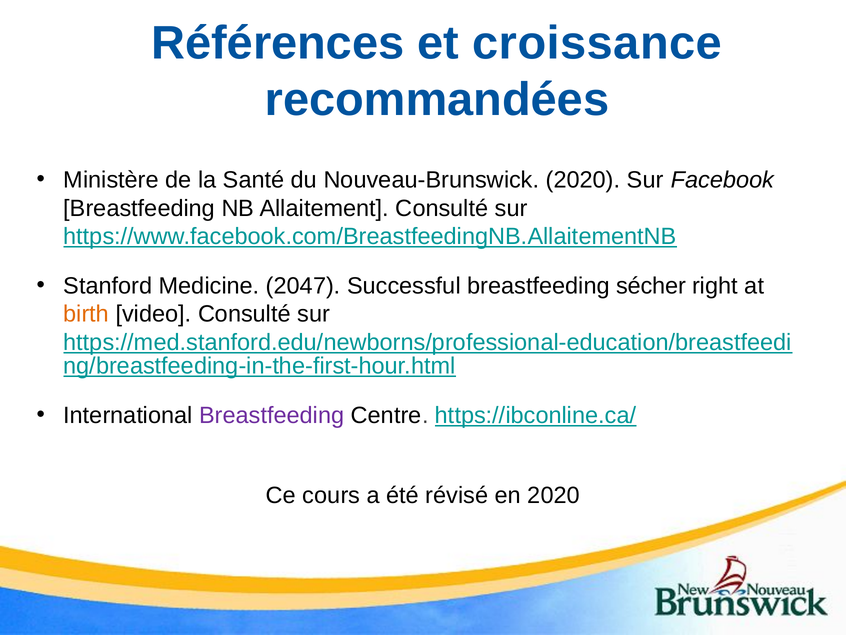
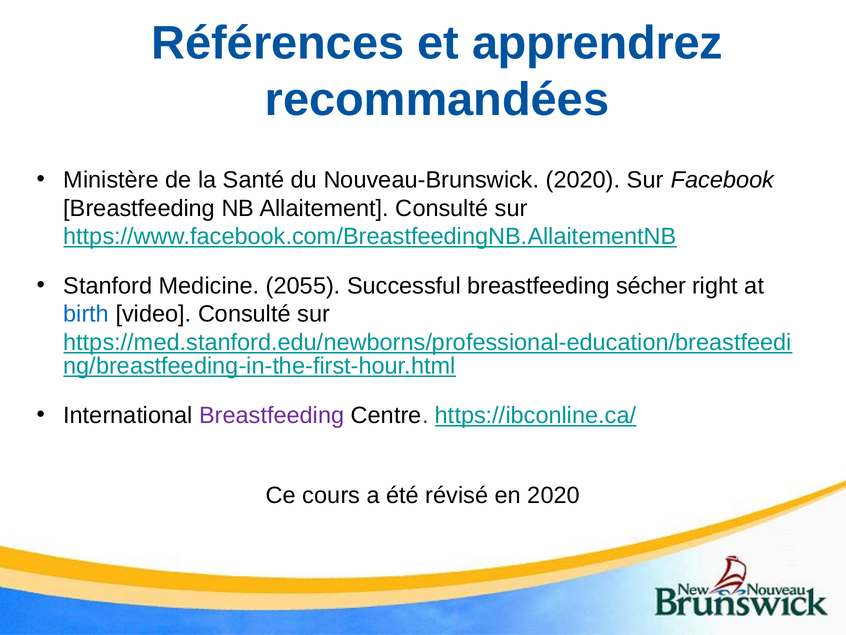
croissance: croissance -> apprendrez (597, 43)
2047: 2047 -> 2055 (303, 286)
birth colour: orange -> blue (86, 314)
